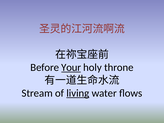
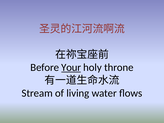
living underline: present -> none (78, 93)
